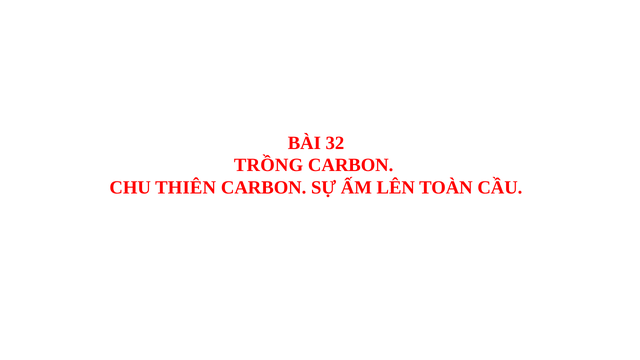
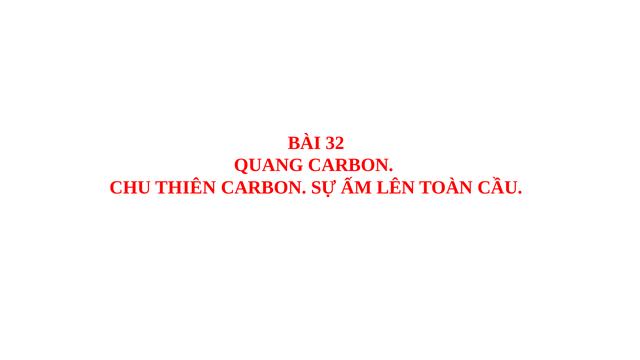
TRỒNG: TRỒNG -> QUANG (269, 165)
